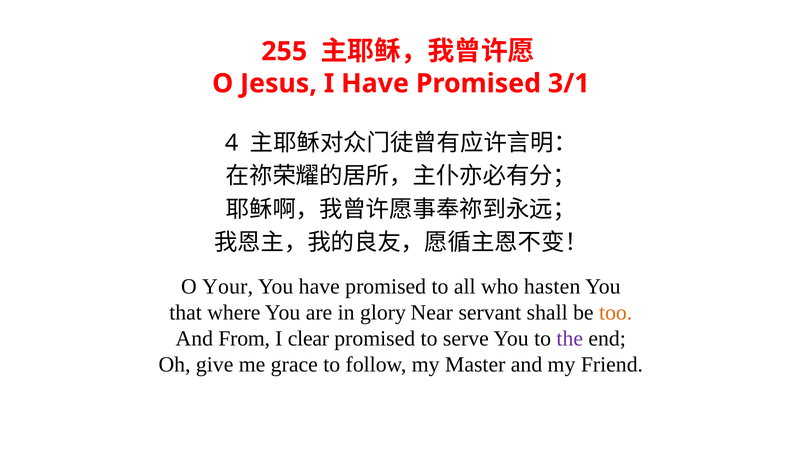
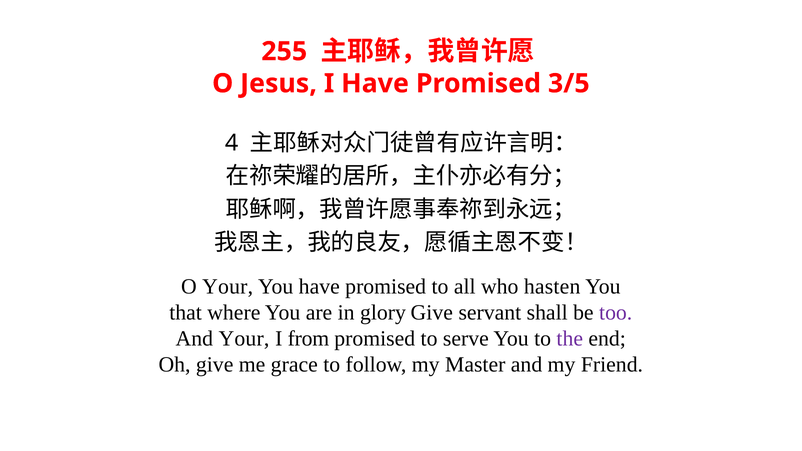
3/1: 3/1 -> 3/5 (569, 84)
glory Near: Near -> Give (432, 313)
too colour: orange -> purple (616, 313)
And From: From -> Your (244, 339)
clear: clear -> from (308, 339)
